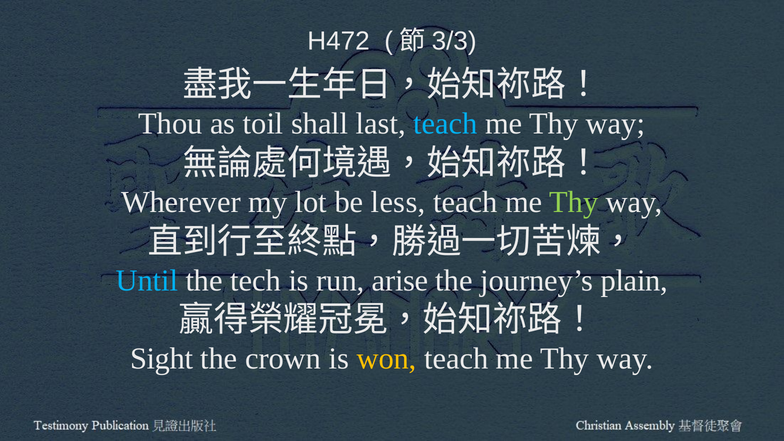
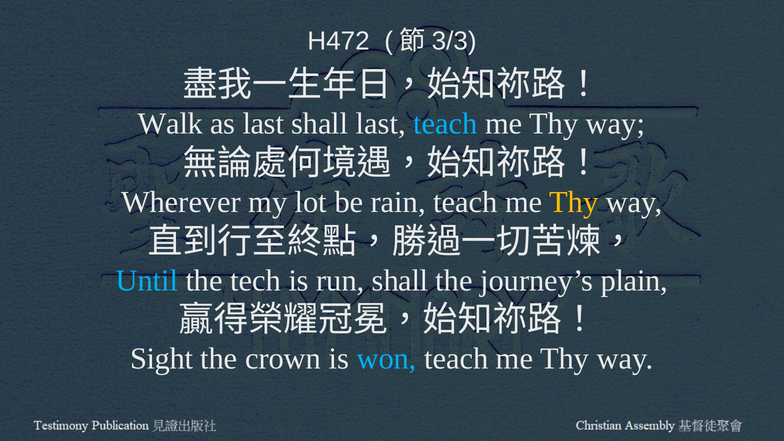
Thou: Thou -> Walk (170, 124)
as toil: toil -> last (263, 124)
less: less -> rain (398, 202)
Thy colour: light green -> yellow (574, 202)
run arise: arise -> shall (400, 280)
won colour: yellow -> light blue (387, 359)
